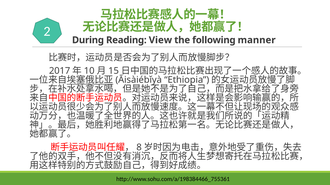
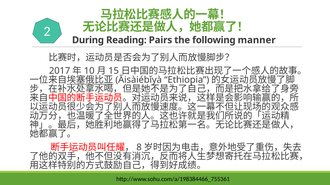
View: View -> Pairs (160, 40)
